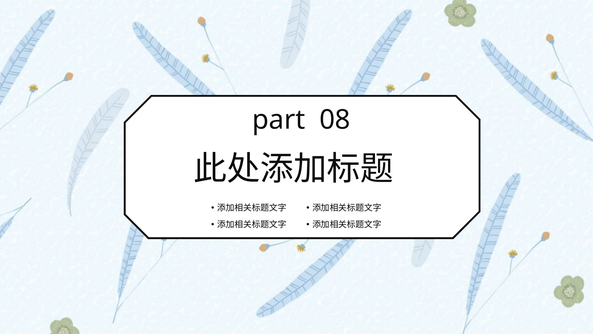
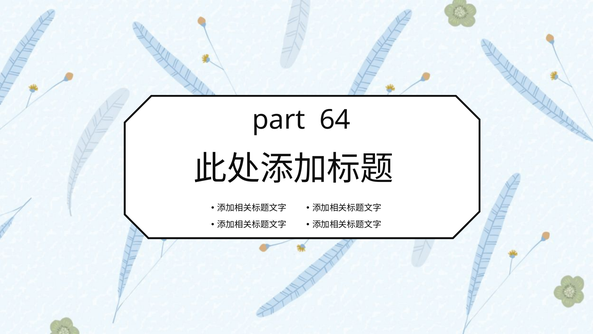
08: 08 -> 64 (335, 120)
